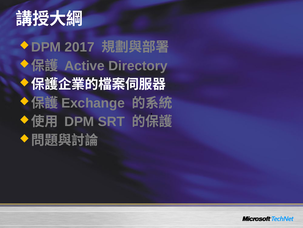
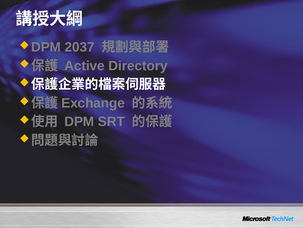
2017: 2017 -> 2037 (80, 47)
